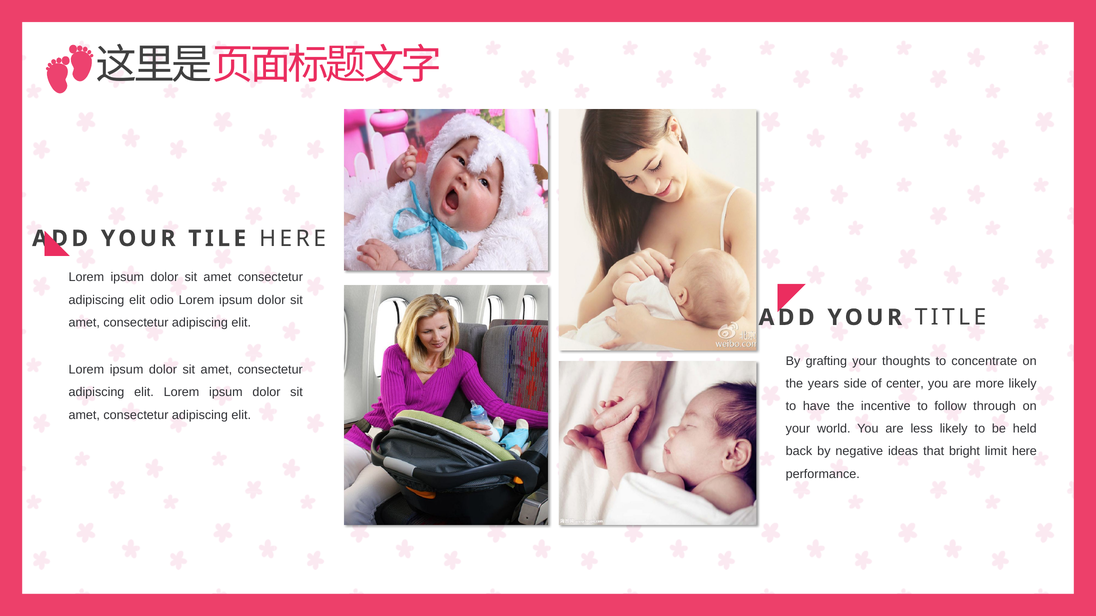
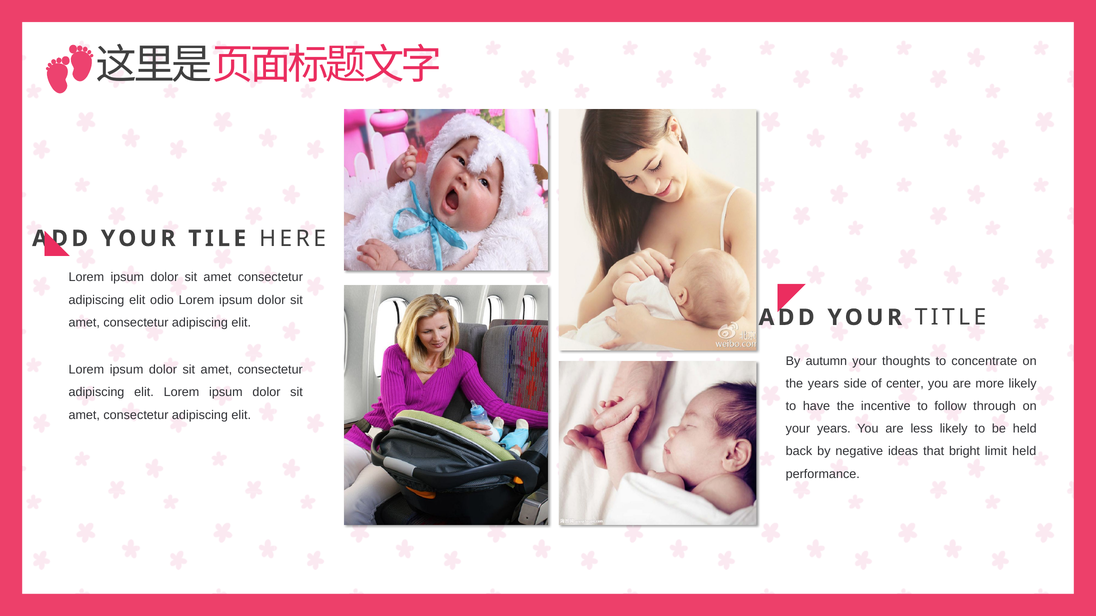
grafting: grafting -> autumn (826, 361)
your world: world -> years (834, 429)
limit here: here -> held (1024, 452)
